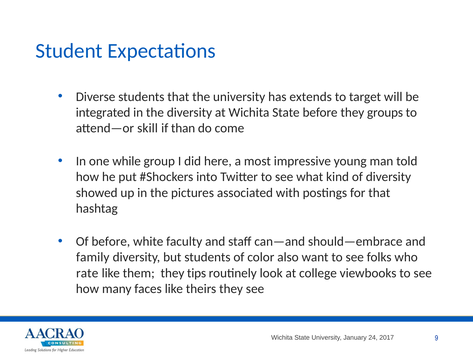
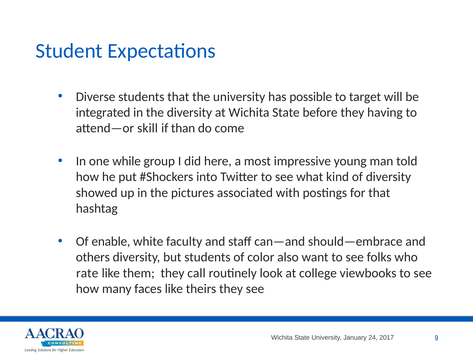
extends: extends -> possible (311, 97)
groups: groups -> having (385, 112)
Of before: before -> enable (111, 241)
family: family -> others (93, 257)
tips: tips -> call (196, 273)
